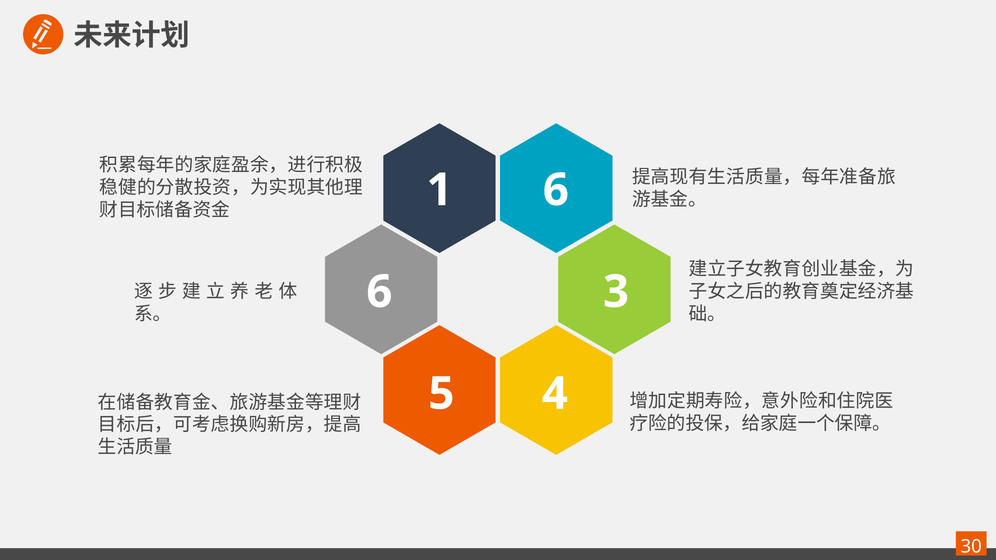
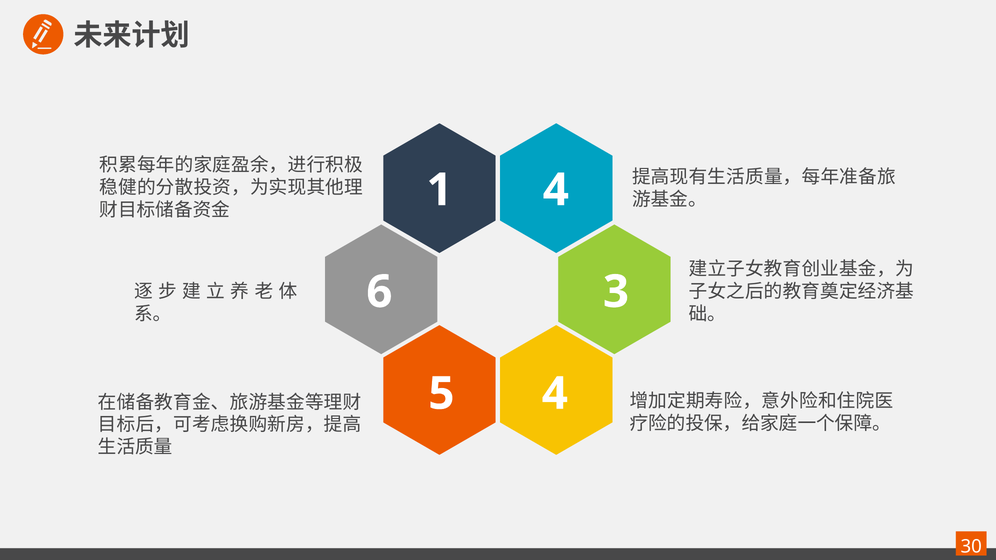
1 6: 6 -> 4 (556, 190)
